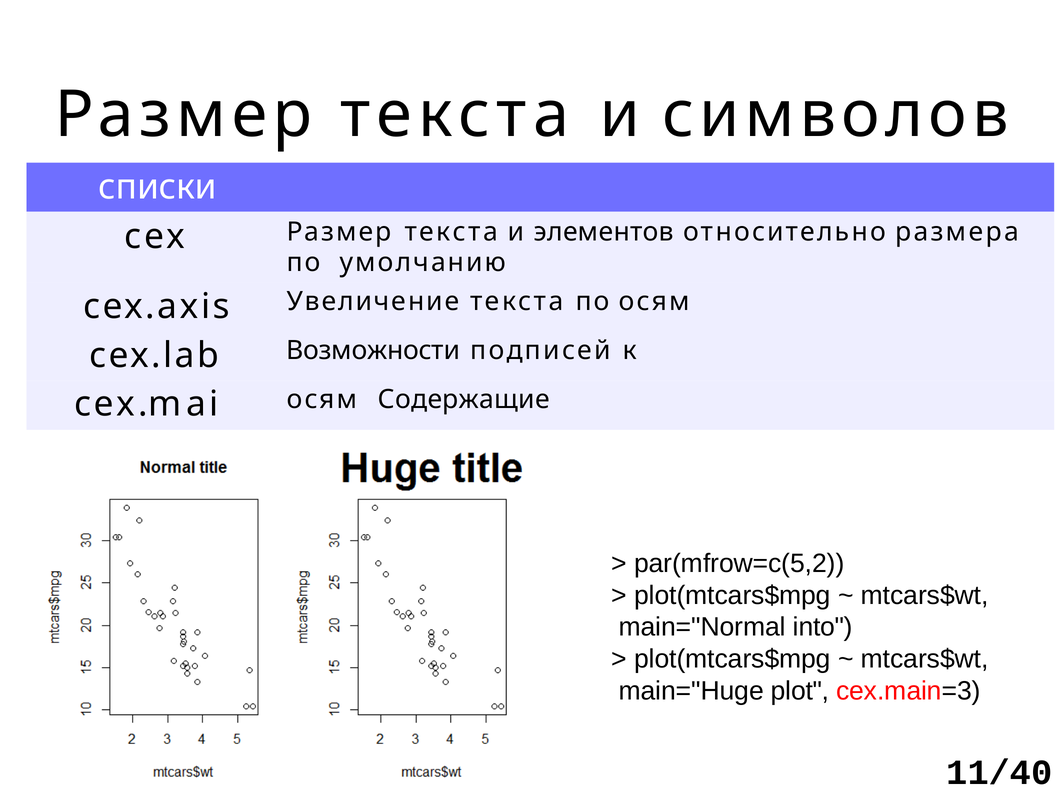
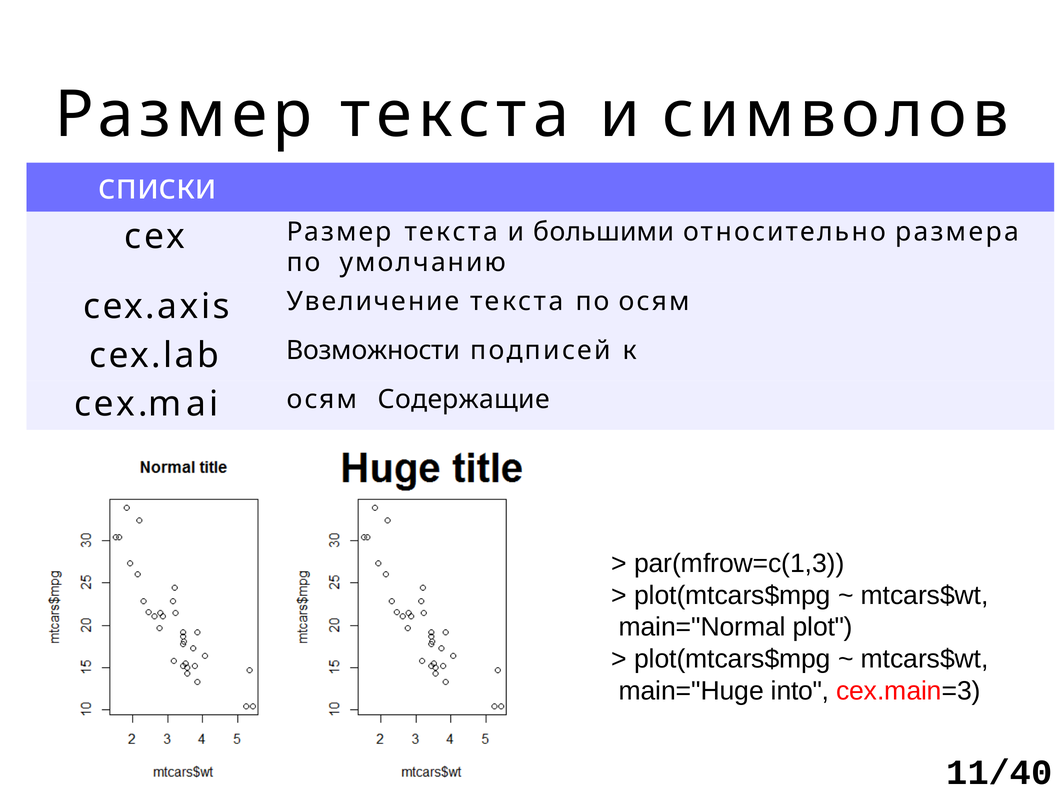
элементов: элементов -> большими (604, 232)
par(mfrow=c(5,2: par(mfrow=c(5,2 -> par(mfrow=c(1,3 (739, 564)
into: into -> plot (823, 627)
plot: plot -> into (800, 691)
